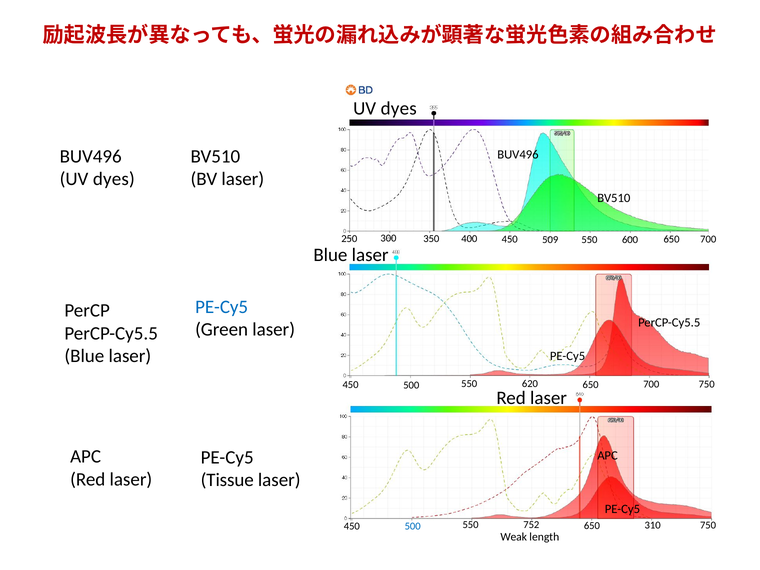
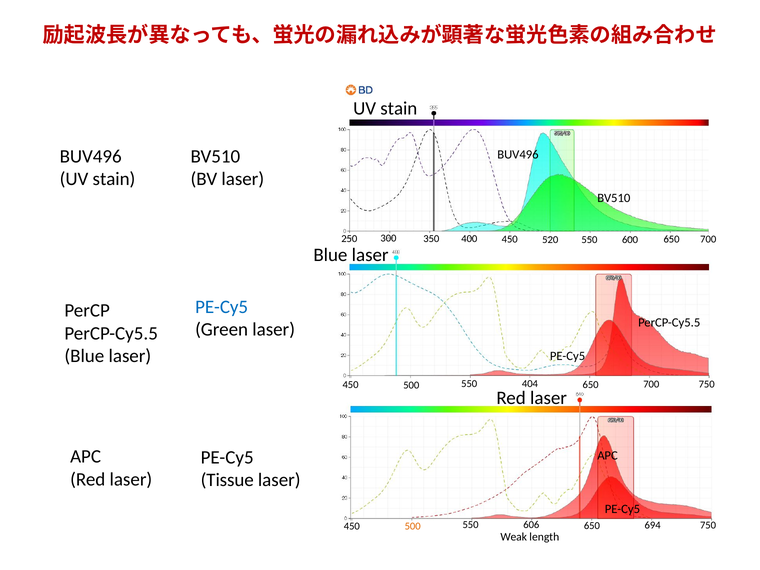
dyes: dyes -> stain (399, 108)
dyes: dyes -> stain (114, 179)
509: 509 -> 520 (550, 240)
620: 620 -> 404 (530, 384)
500 colour: blue -> orange (413, 526)
752: 752 -> 606 (531, 525)
310: 310 -> 694 (653, 525)
